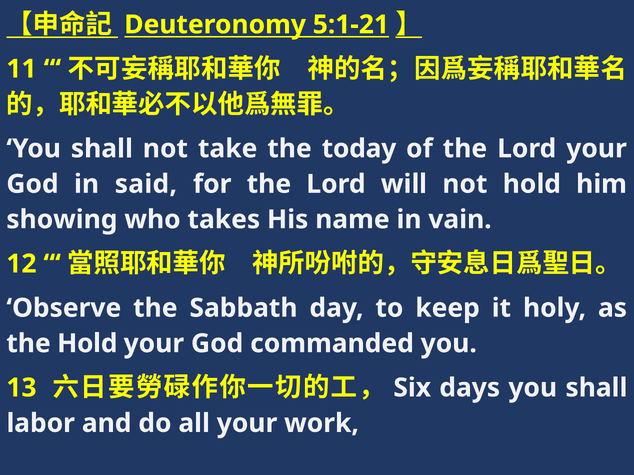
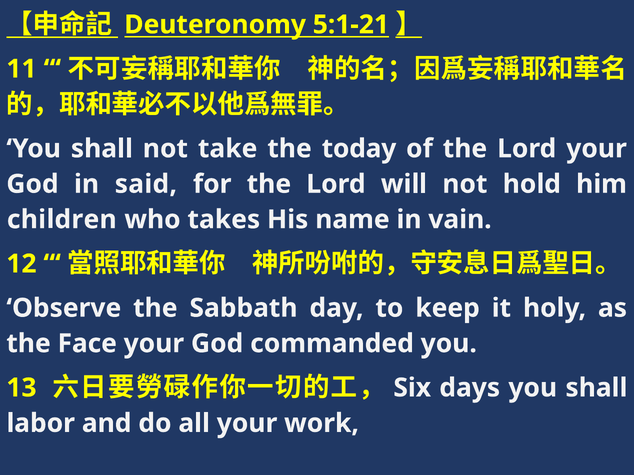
showing: showing -> children (62, 220)
the Hold: Hold -> Face (87, 344)
